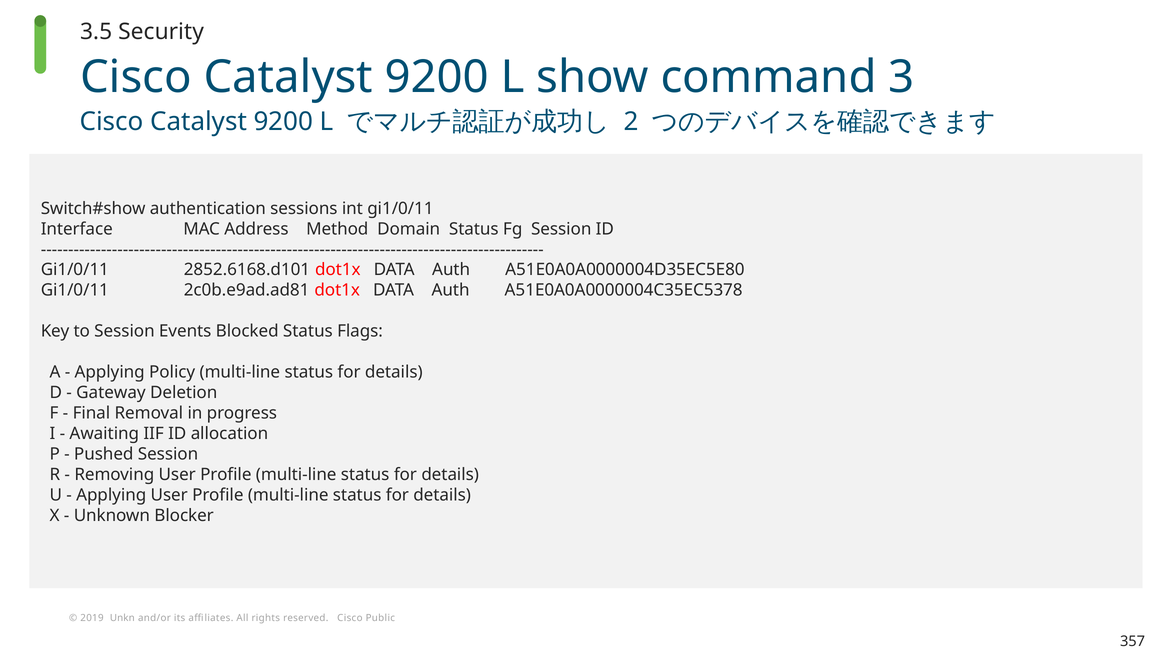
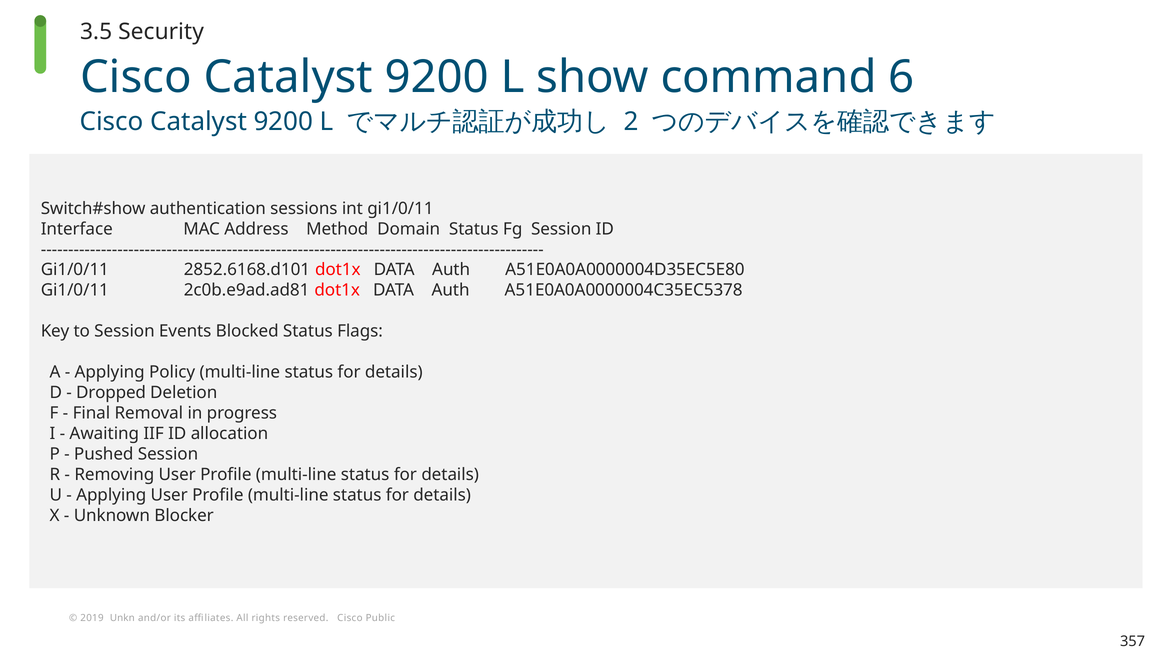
3: 3 -> 6 (901, 77)
Gateway: Gateway -> Dropped (111, 393)
